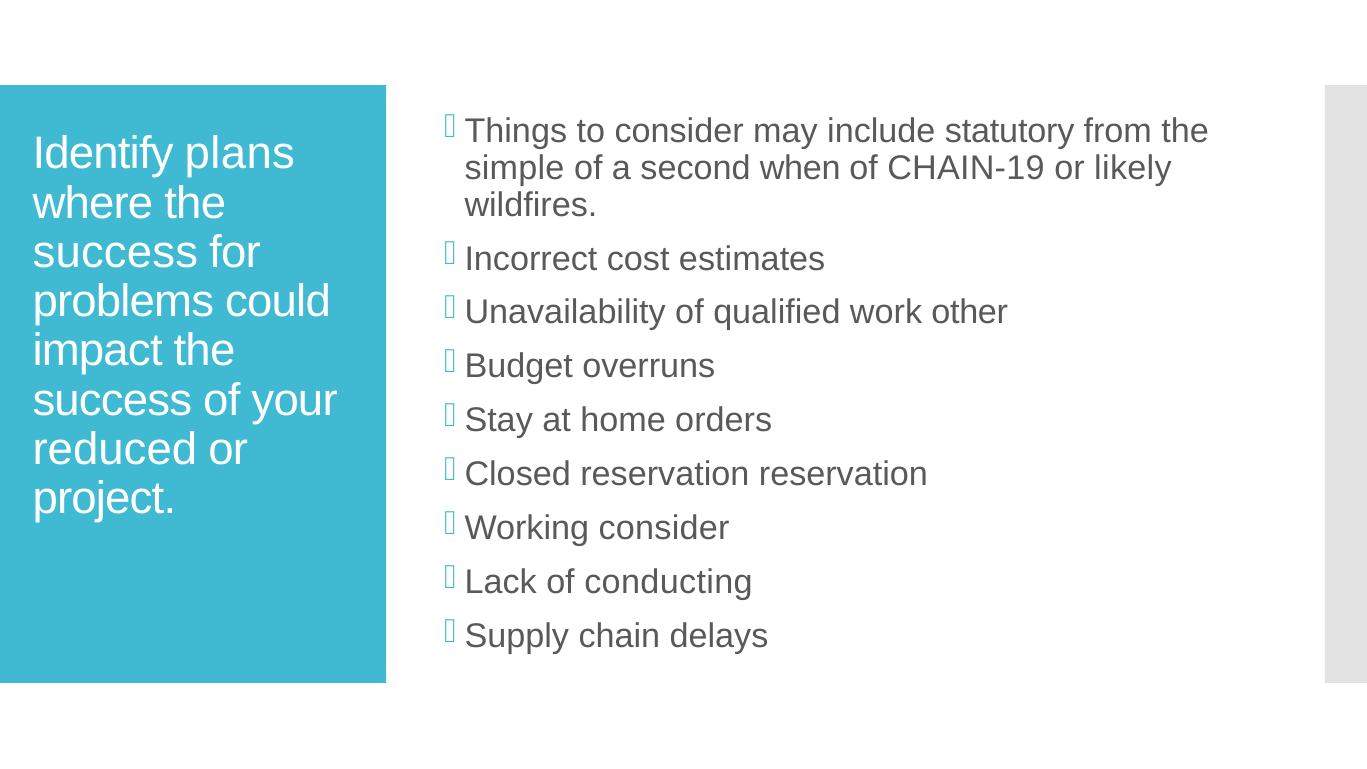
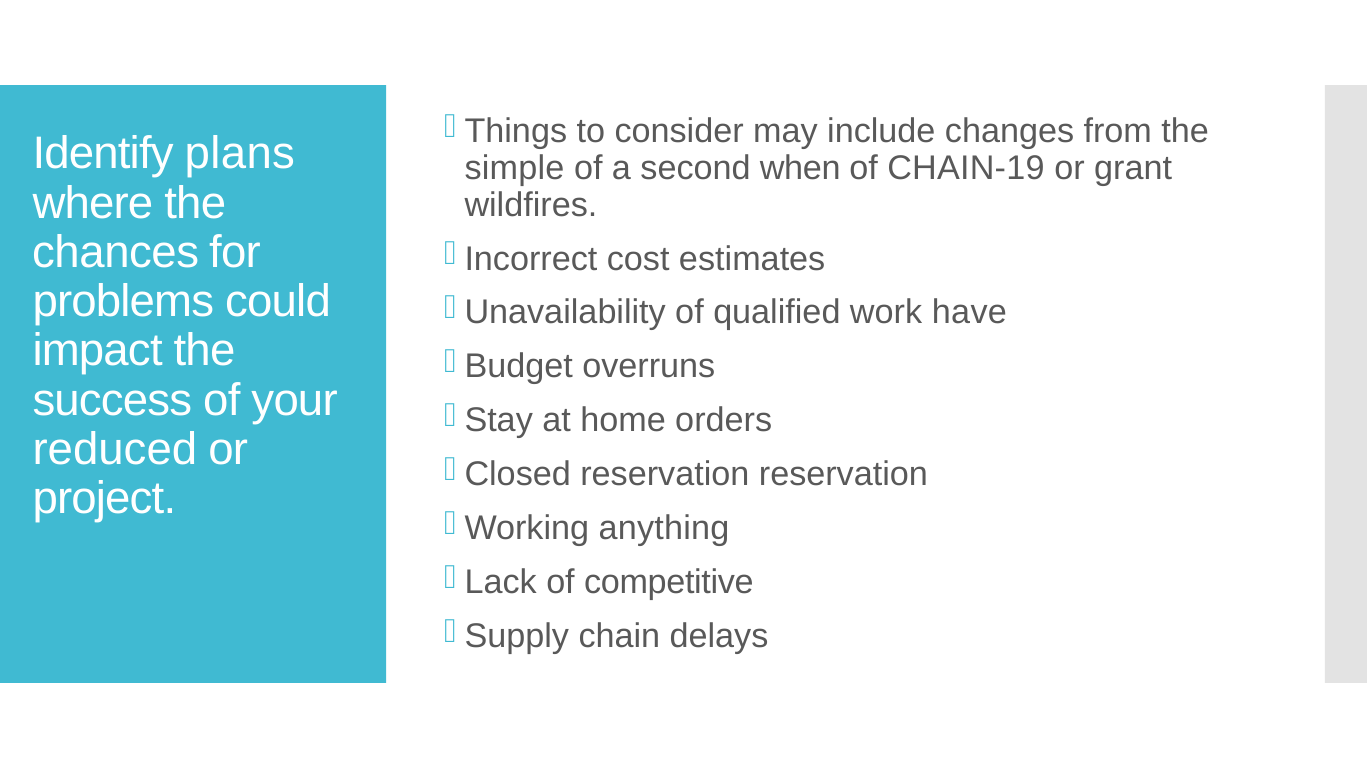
statutory: statutory -> changes (1010, 131)
likely: likely -> grant (1133, 168)
success: success -> chances (116, 252)
other: other -> have (969, 313)
consider: consider -> anything (664, 529)
conducting: conducting -> competitive (669, 583)
